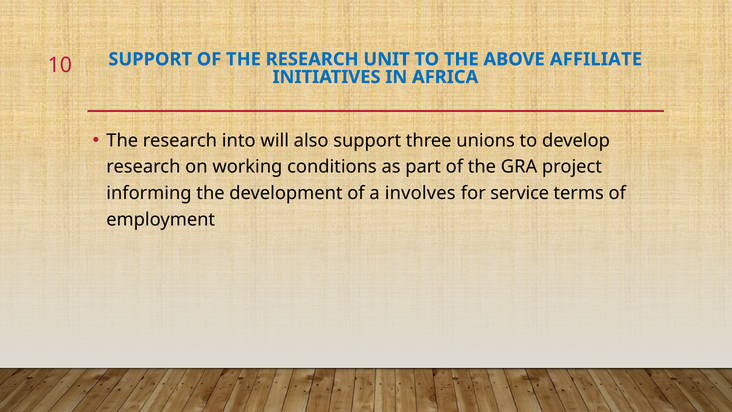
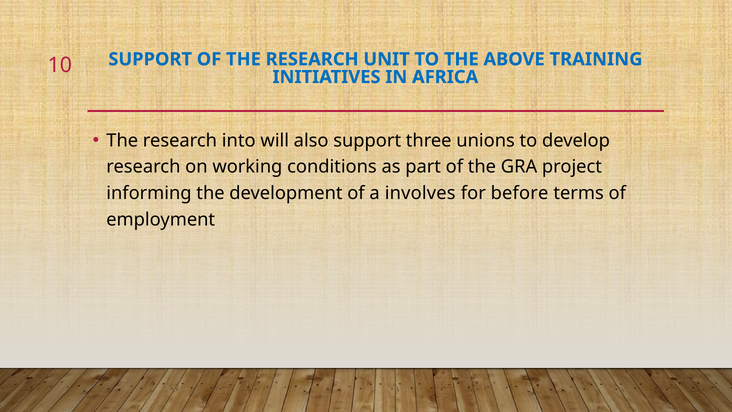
AFFILIATE: AFFILIATE -> TRAINING (596, 59)
service: service -> before (520, 193)
